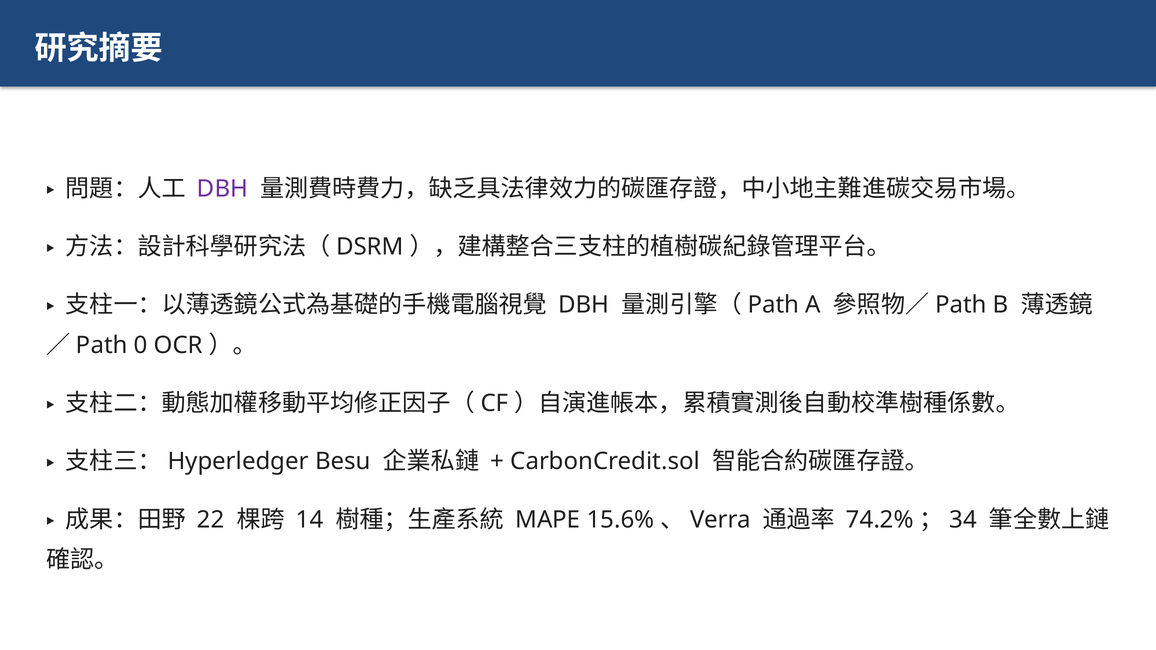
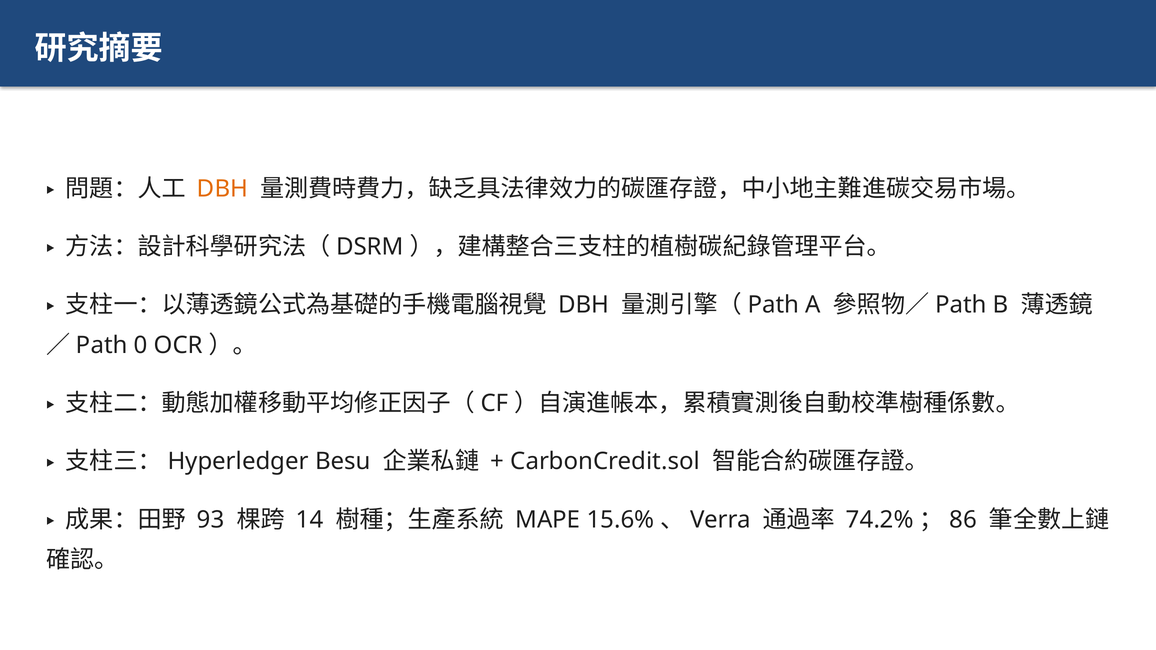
DBH colour: purple -> orange (223, 189)
22: 22 -> 93 (211, 520)
34: 34 -> 86 (963, 520)
